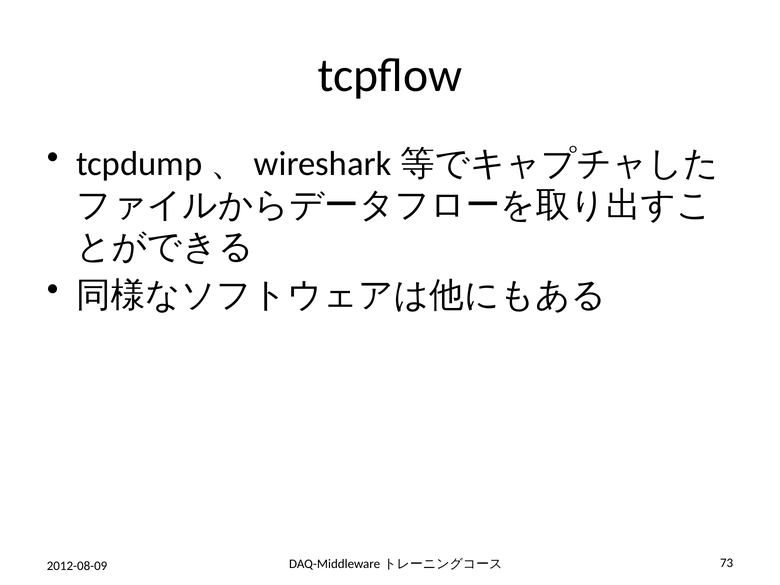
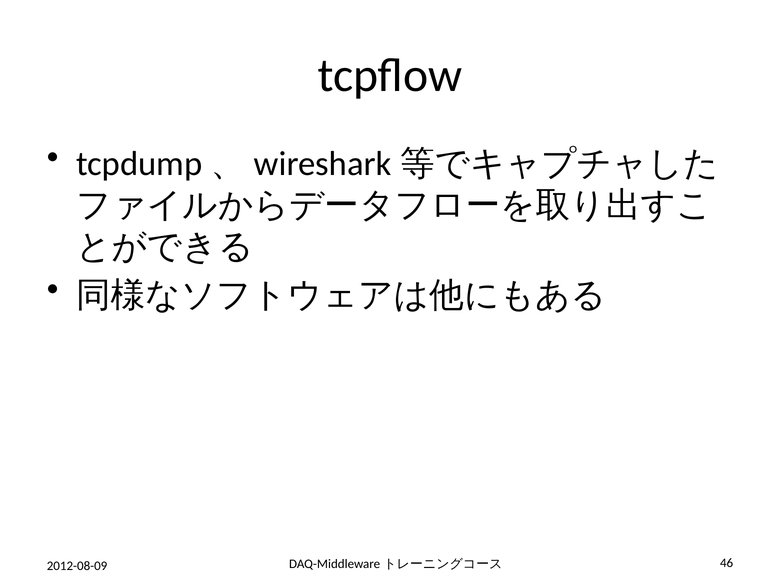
73: 73 -> 46 (727, 563)
